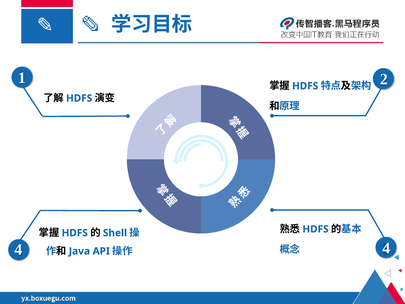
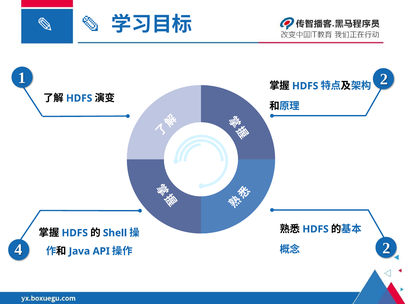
4: 4 -> 2 (386, 248)
